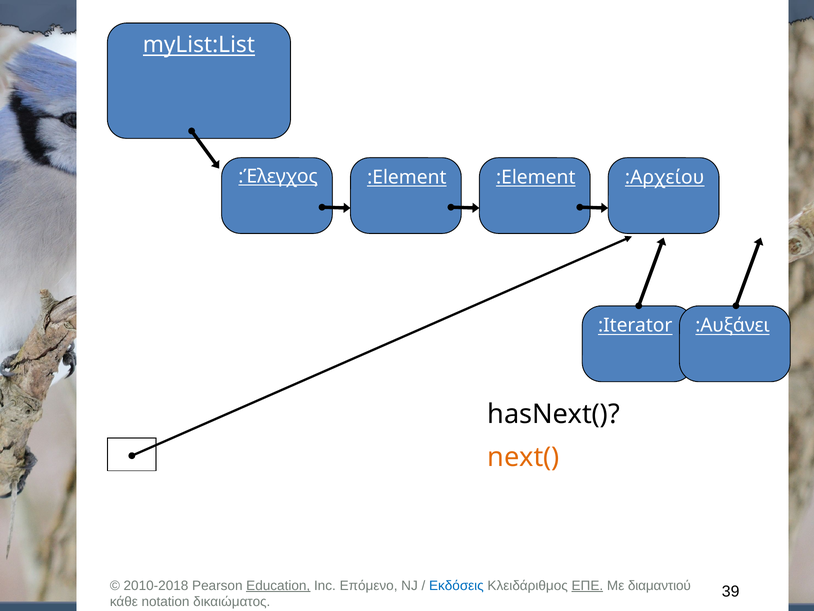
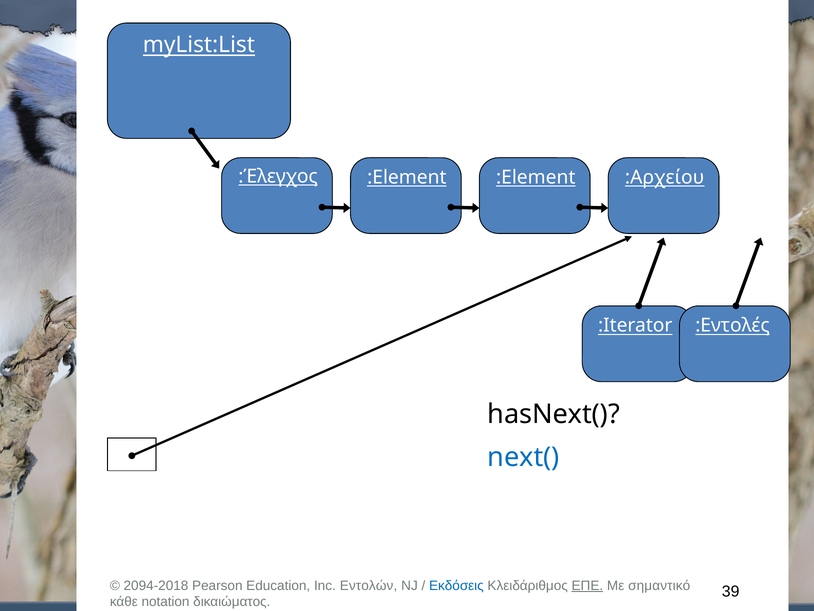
:Αυξάνει: :Αυξάνει -> :Εντολές (733, 325)
next( colour: orange -> blue (523, 457)
2010-2018: 2010-2018 -> 2094-2018 (156, 585)
Education underline: present -> none (278, 585)
Επόμενο: Επόμενο -> Εντολών (369, 585)
διαμαντιού: διαμαντιού -> σημαντικό (659, 585)
